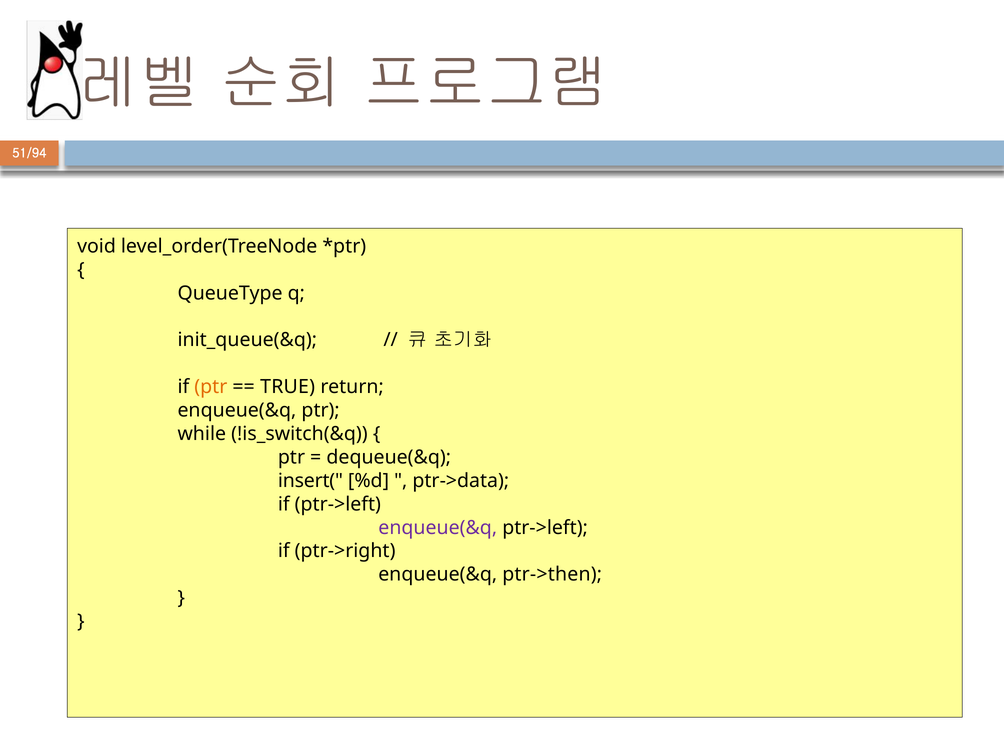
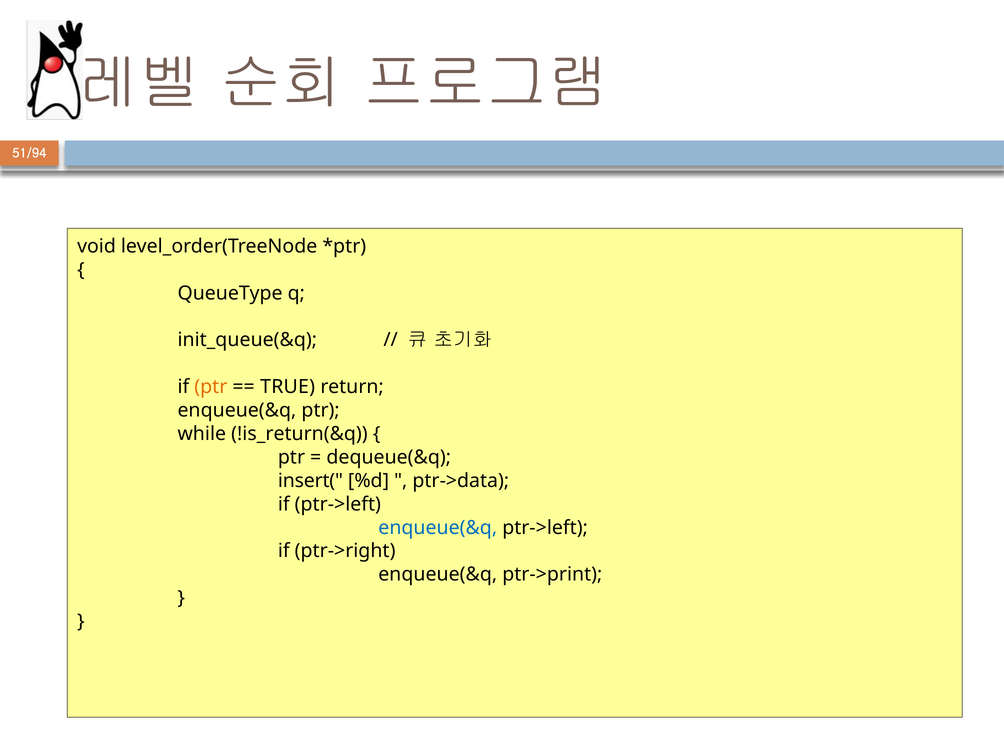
!is_switch(&q: !is_switch(&q -> !is_return(&q (299, 434)
enqueue(&q colour: purple -> blue (438, 528)
ptr->then: ptr->then -> ptr->print (552, 574)
